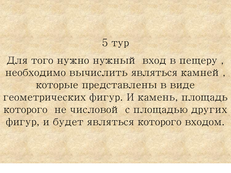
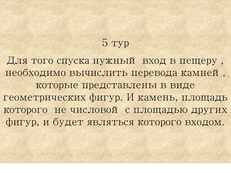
нужно: нужно -> спуска (73, 60)
вычислить являться: являться -> перевода (154, 73)
